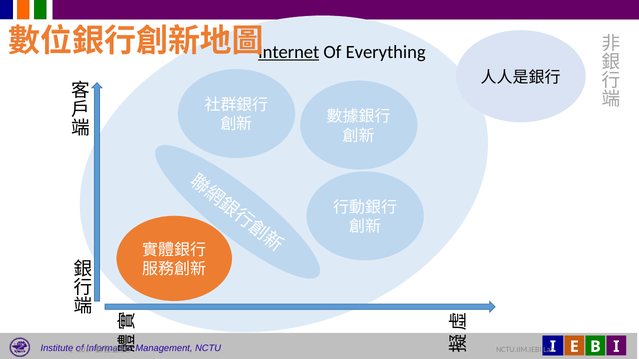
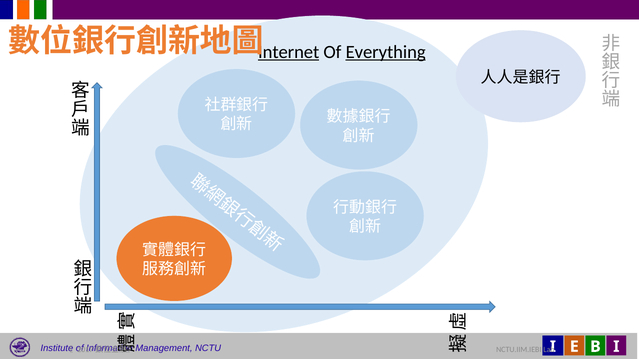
Everything underline: none -> present (386, 52)
